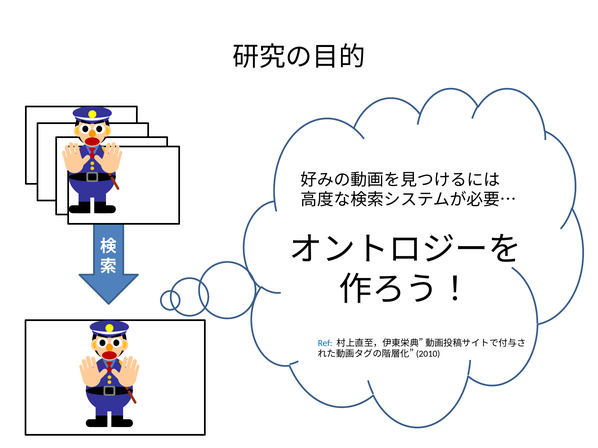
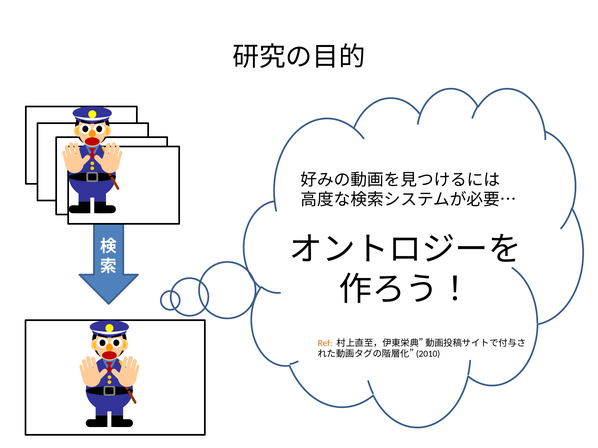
Ref colour: blue -> orange (325, 343)
